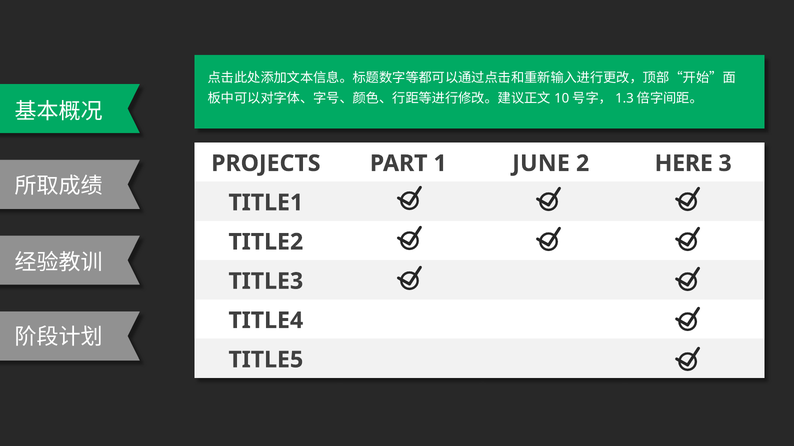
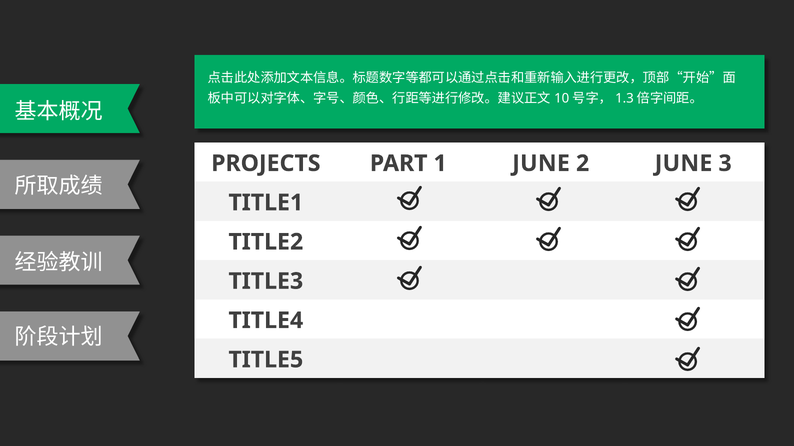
2 HERE: HERE -> JUNE (684, 164)
